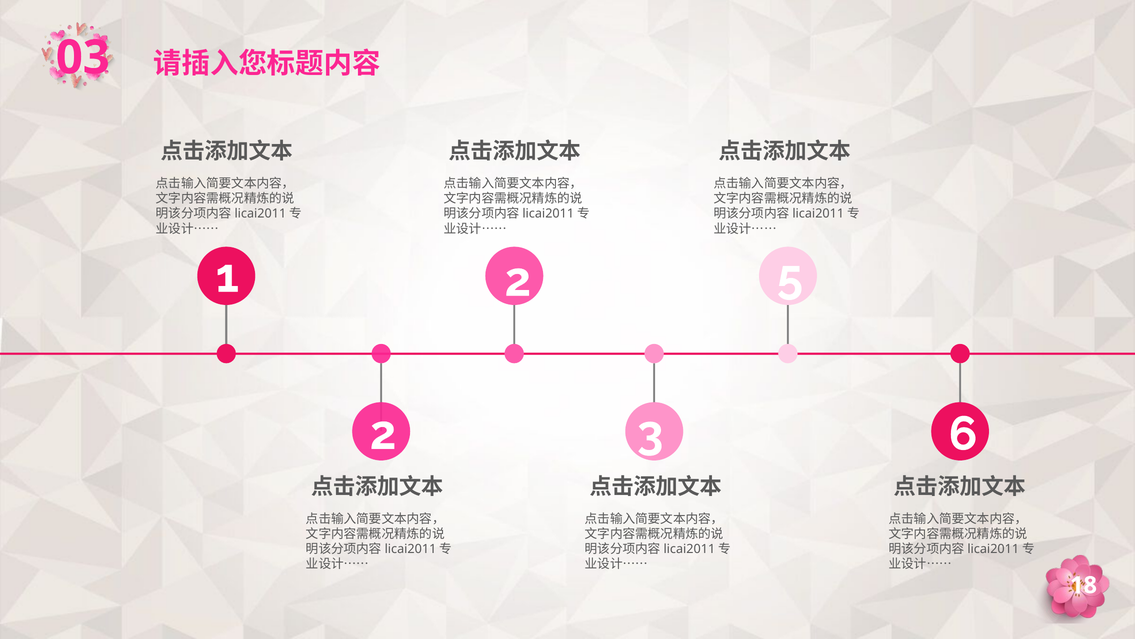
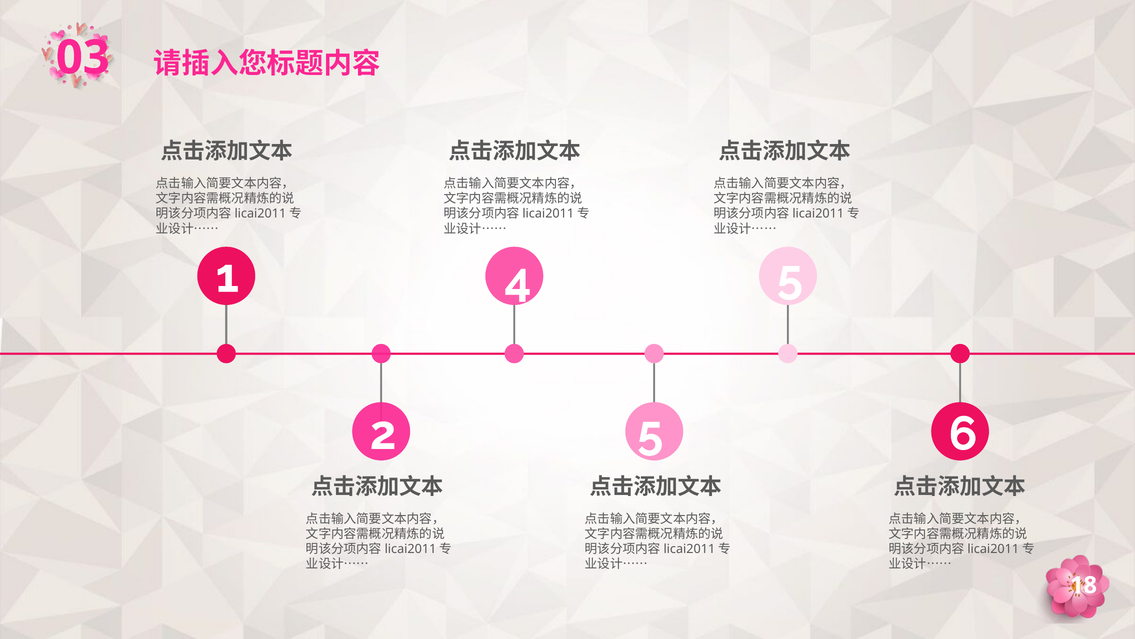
1 2: 2 -> 4 (518, 280)
2 3: 3 -> 5 (650, 433)
